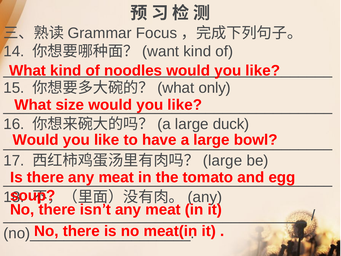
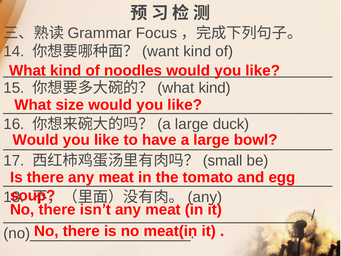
only: only -> kind (215, 88)
large: large -> small (223, 160)
